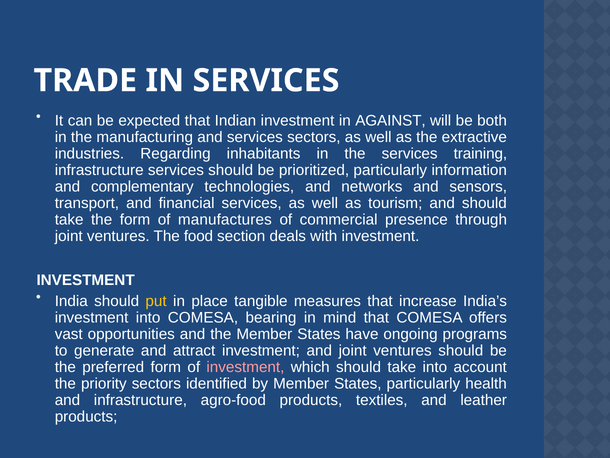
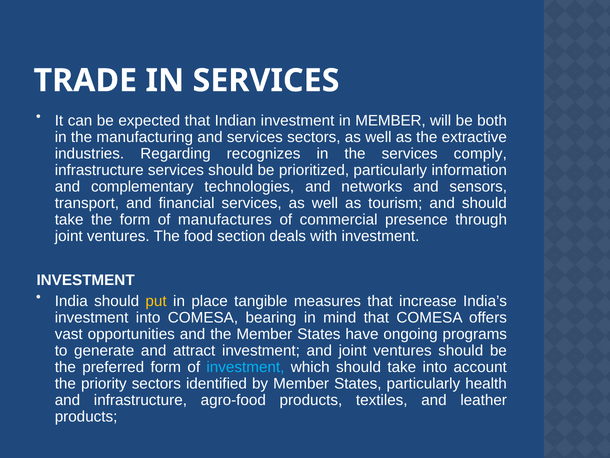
in AGAINST: AGAINST -> MEMBER (391, 121)
inhabitants: inhabitants -> recognizes (264, 154)
training: training -> comply (480, 154)
investment colour: pink -> light blue (245, 367)
